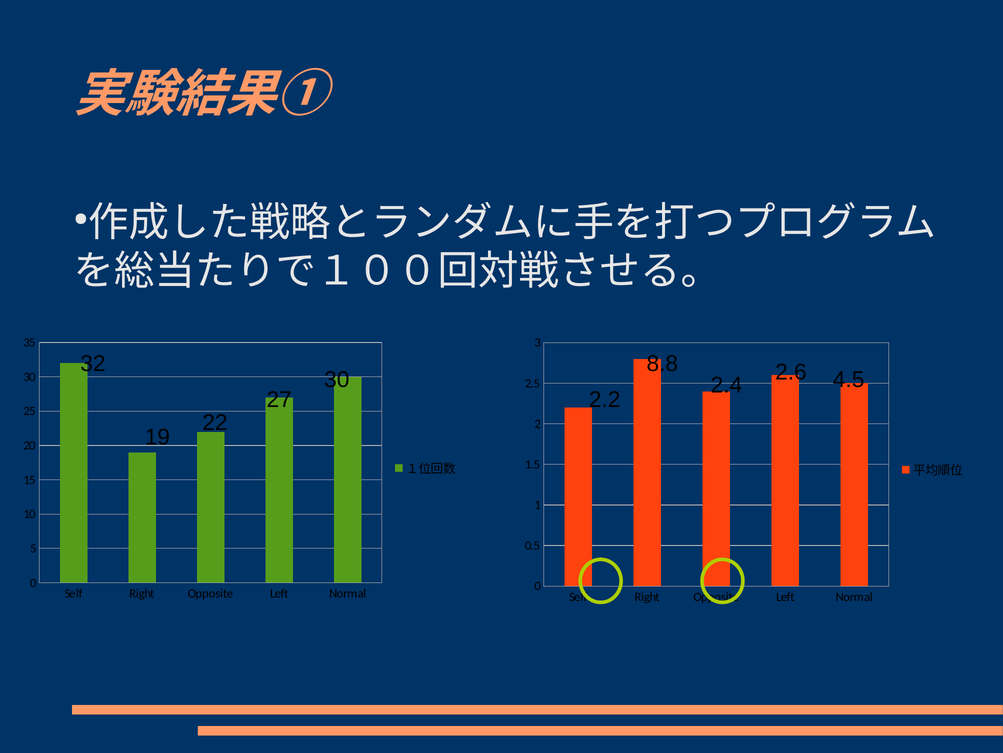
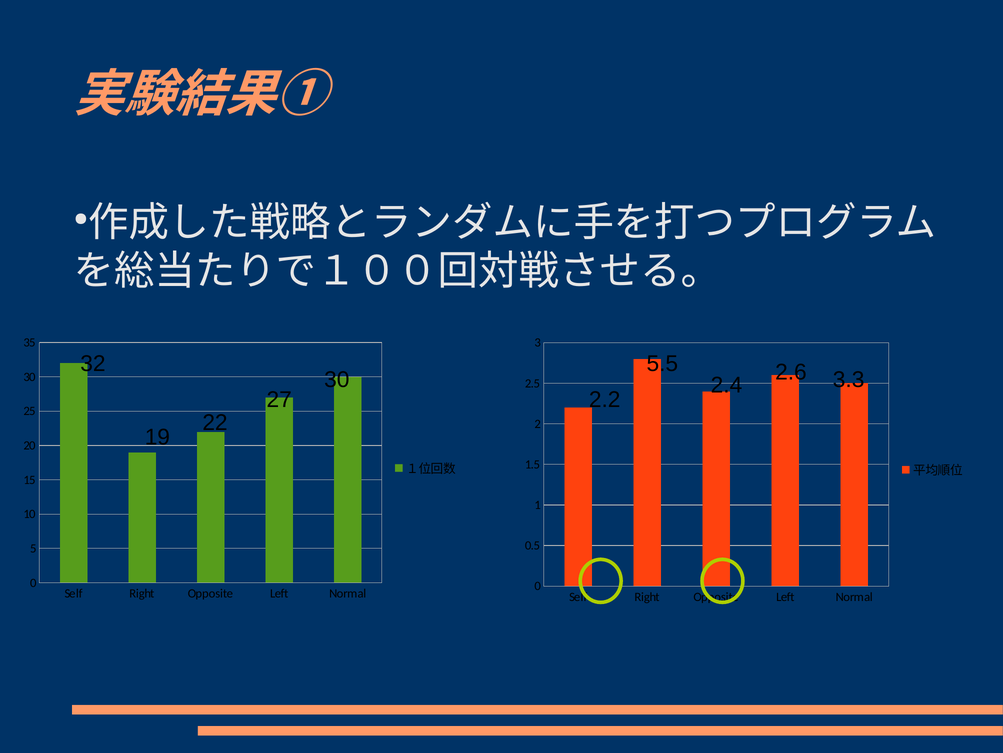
8.8: 8.8 -> 5.5 (662, 364)
4.5: 4.5 -> 3.3 (849, 379)
